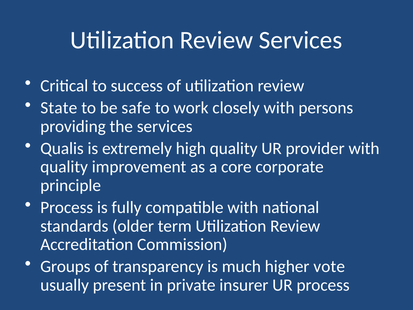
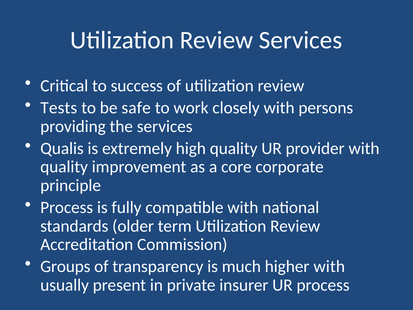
State: State -> Tests (59, 108)
higher vote: vote -> with (329, 266)
